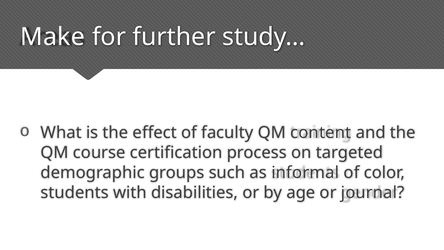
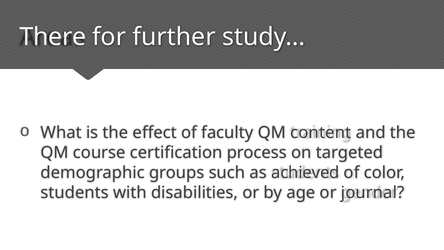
Make: Make -> There (53, 37)
informal: informal -> achieved (305, 173)
